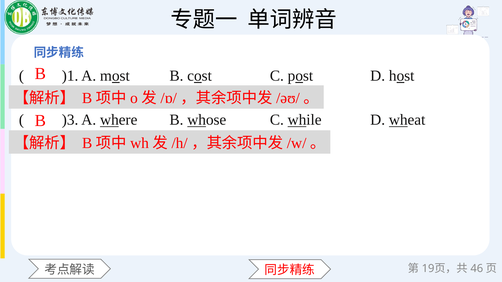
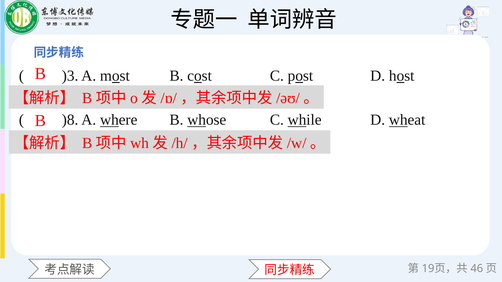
)1: )1 -> )3 (70, 76)
)3: )3 -> )8 (70, 120)
